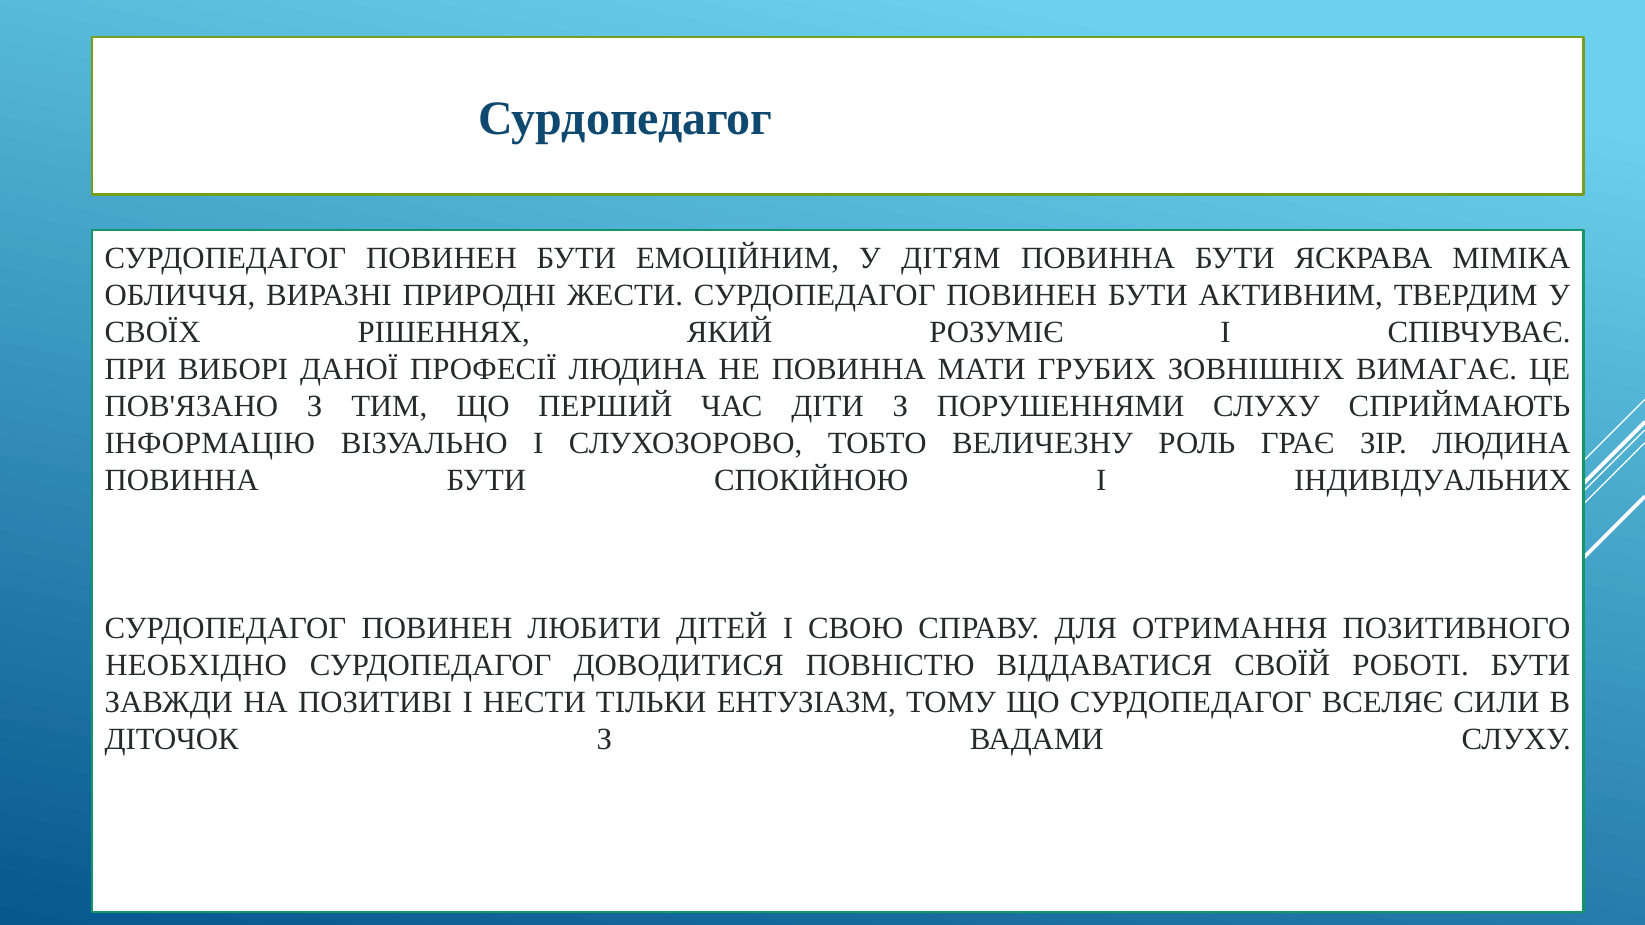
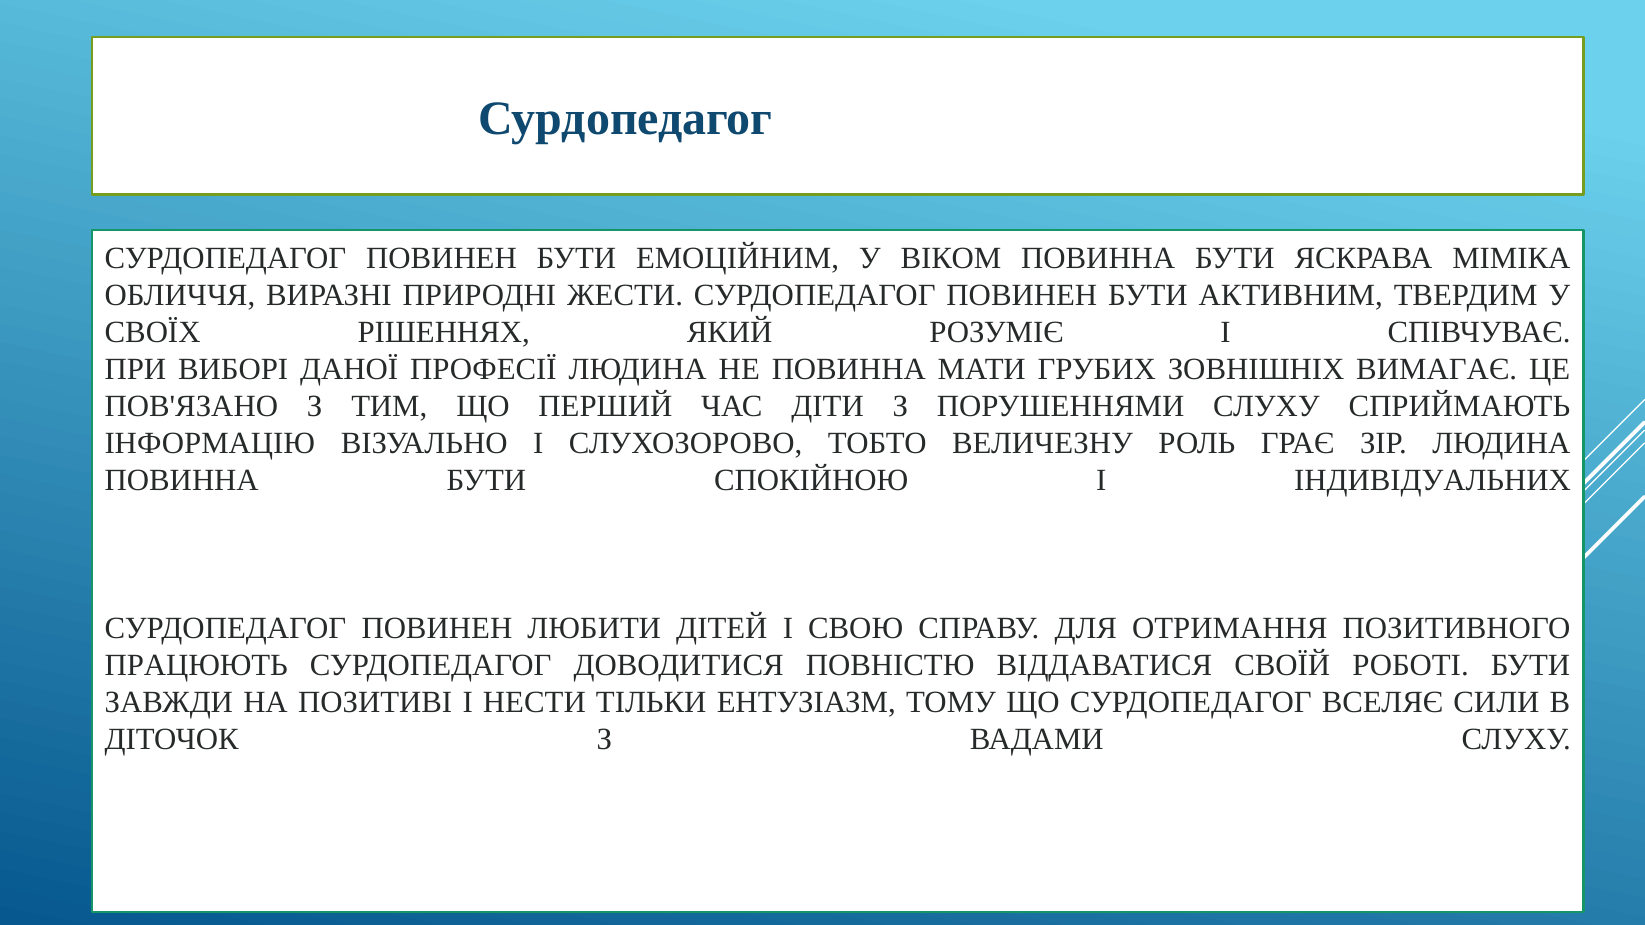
ДІТЯМ: ДІТЯМ -> ВІКОМ (951, 259)
НЕОБХІДНО: НЕОБХІДНО -> ПРАЦЮЮТЬ (196, 666)
